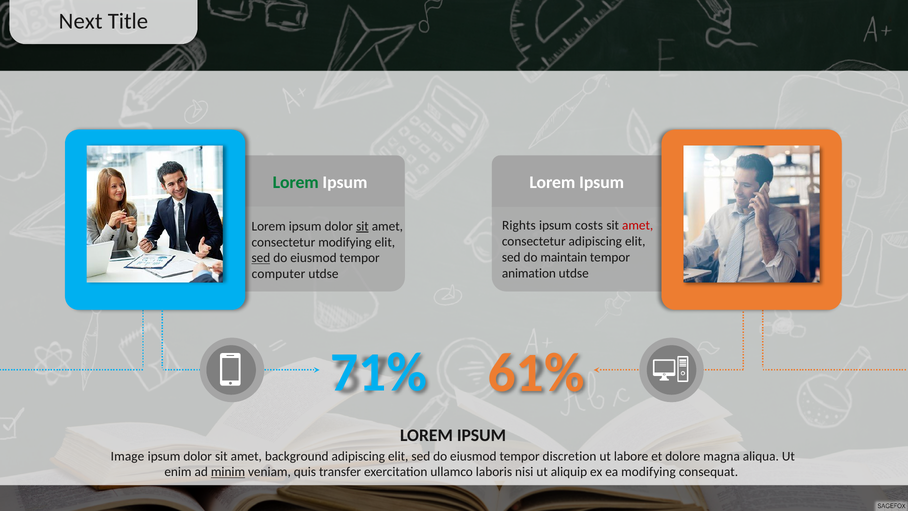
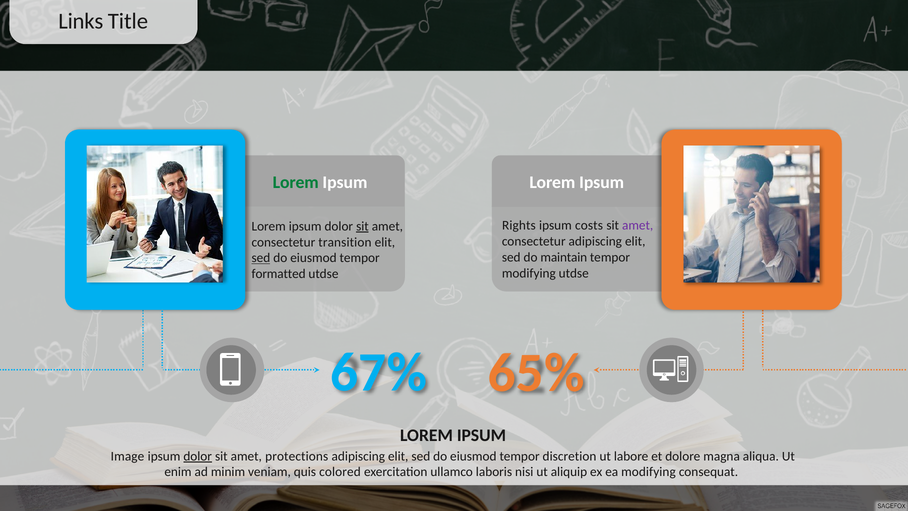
Next: Next -> Links (81, 21)
amet colour: red -> purple (638, 225)
consectetur modifying: modifying -> transition (345, 242)
animation: animation -> modifying (529, 273)
computer: computer -> formatted (279, 274)
71%: 71% -> 67% (379, 372)
61%: 61% -> 65% (536, 373)
dolor underline: none -> present (198, 456)
background: background -> protections (297, 456)
minim underline: present -> none (228, 472)
transfer: transfer -> colored (340, 472)
